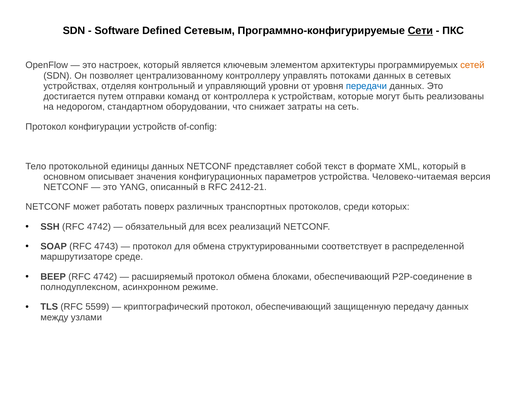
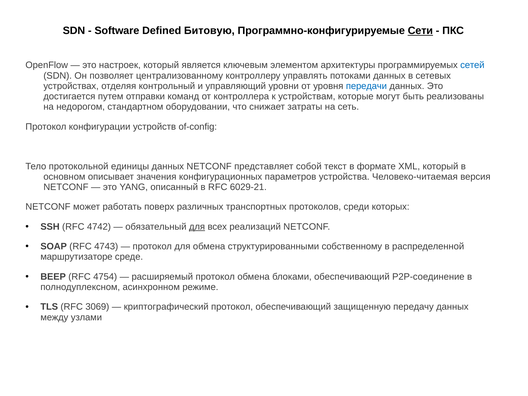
Сетевым: Сетевым -> Битовую (209, 31)
сетей colour: orange -> blue (472, 65)
2412-21: 2412-21 -> 6029-21 (248, 187)
для underline: none -> present (197, 227)
соответствует: соответствует -> собственному (352, 246)
BEEP RFC 4742: 4742 -> 4754 (105, 277)
5599: 5599 -> 3069 (97, 307)
